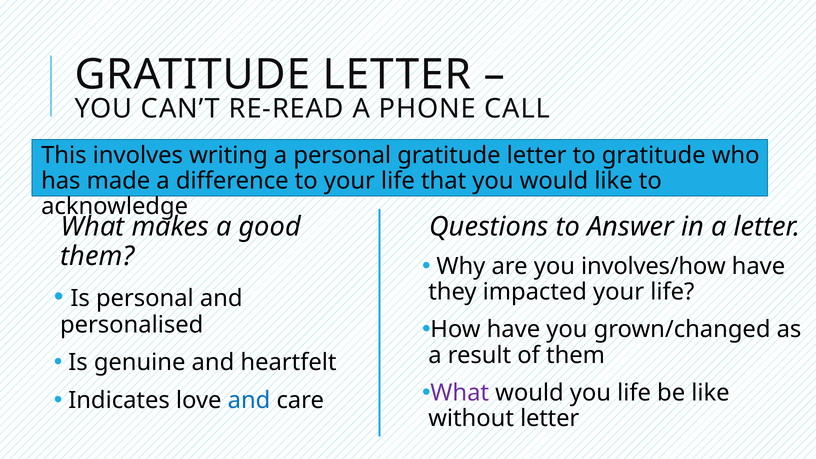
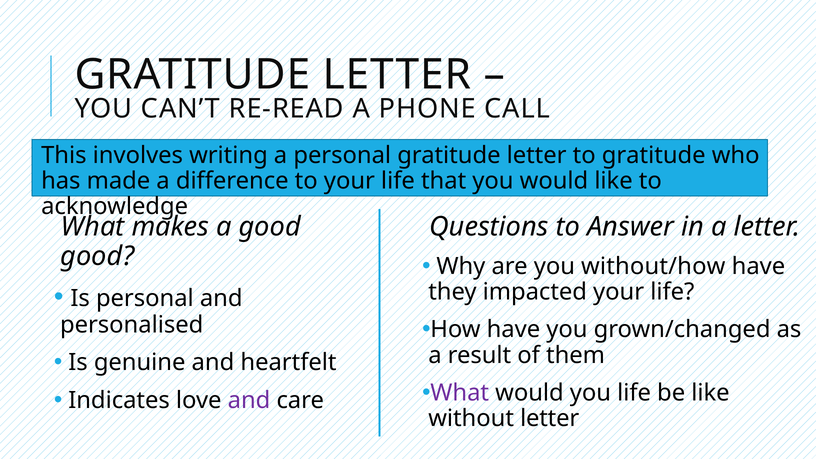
them: them -> good (97, 256)
involves/how: involves/how -> without/how (653, 266)
and colour: blue -> purple (249, 400)
